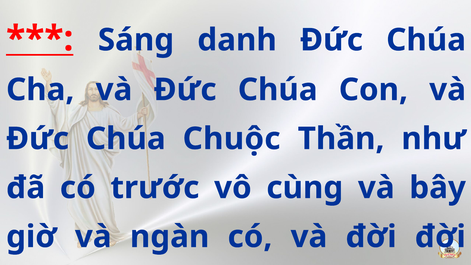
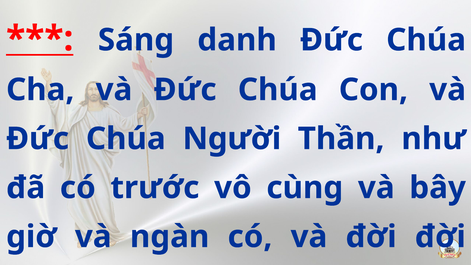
Chuộc: Chuộc -> Người (232, 139)
